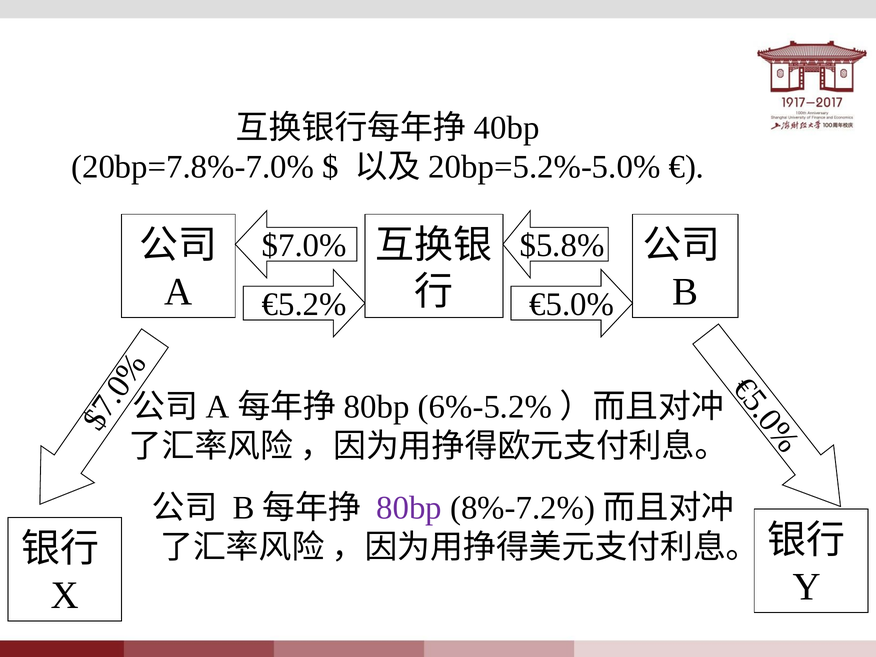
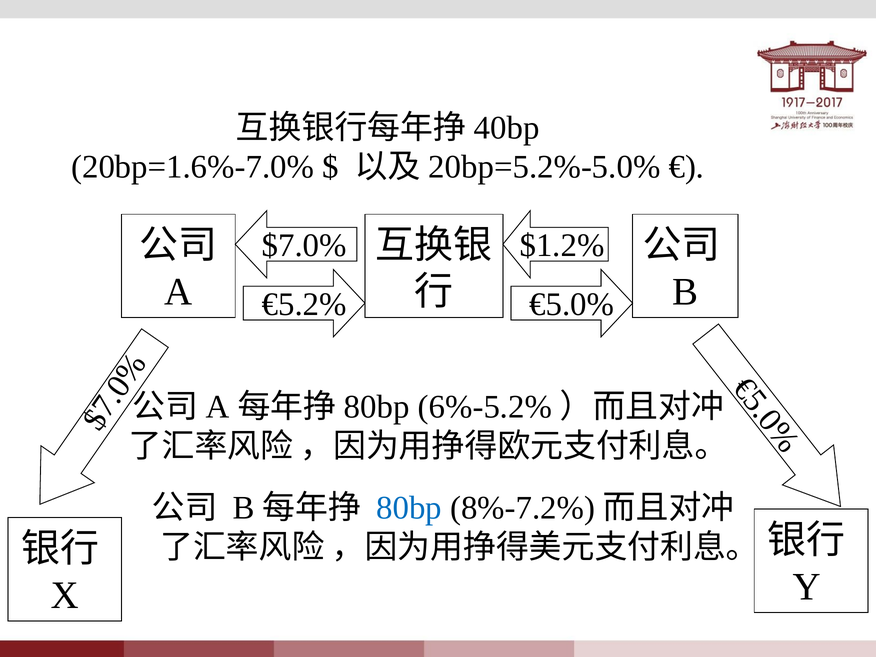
20bp=7.8%-7.0%: 20bp=7.8%-7.0% -> 20bp=1.6%-7.0% (193, 167)
$5.8%: $5.8% -> $1.2% (562, 245)
80bp colour: purple -> blue (409, 508)
